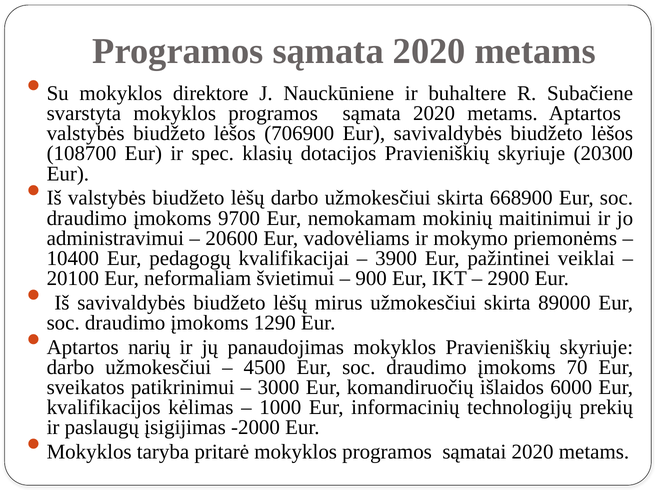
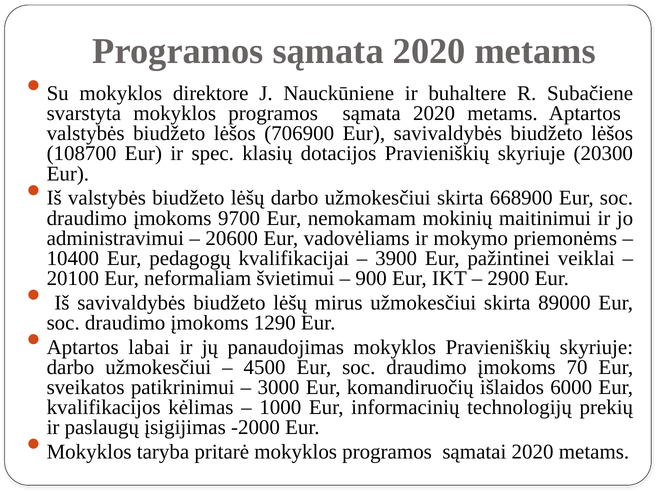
narių: narių -> labai (149, 347)
